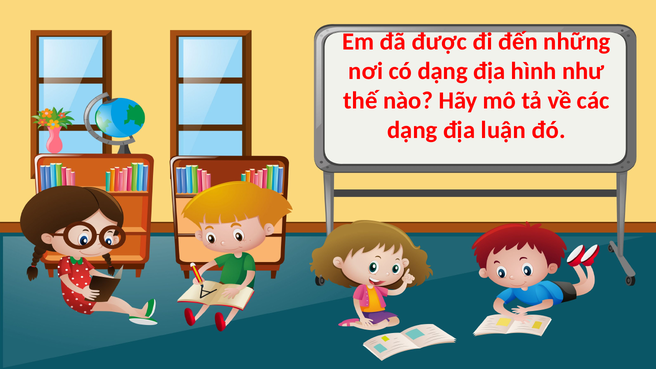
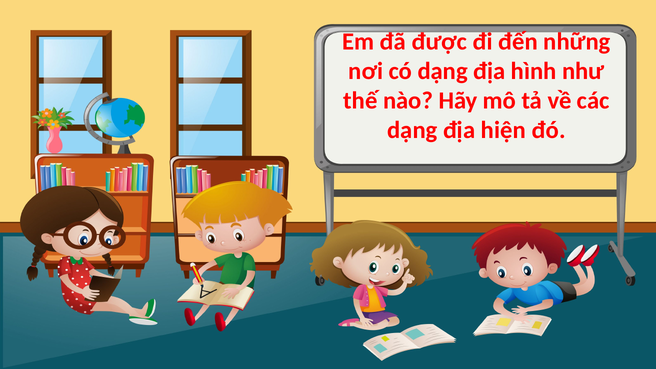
luận: luận -> hiện (503, 130)
